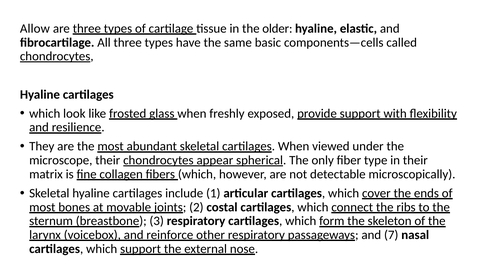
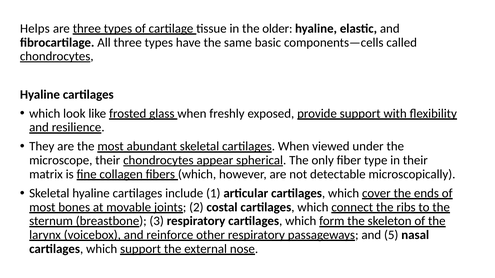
Allow: Allow -> Helps (35, 29)
7: 7 -> 5 (391, 235)
